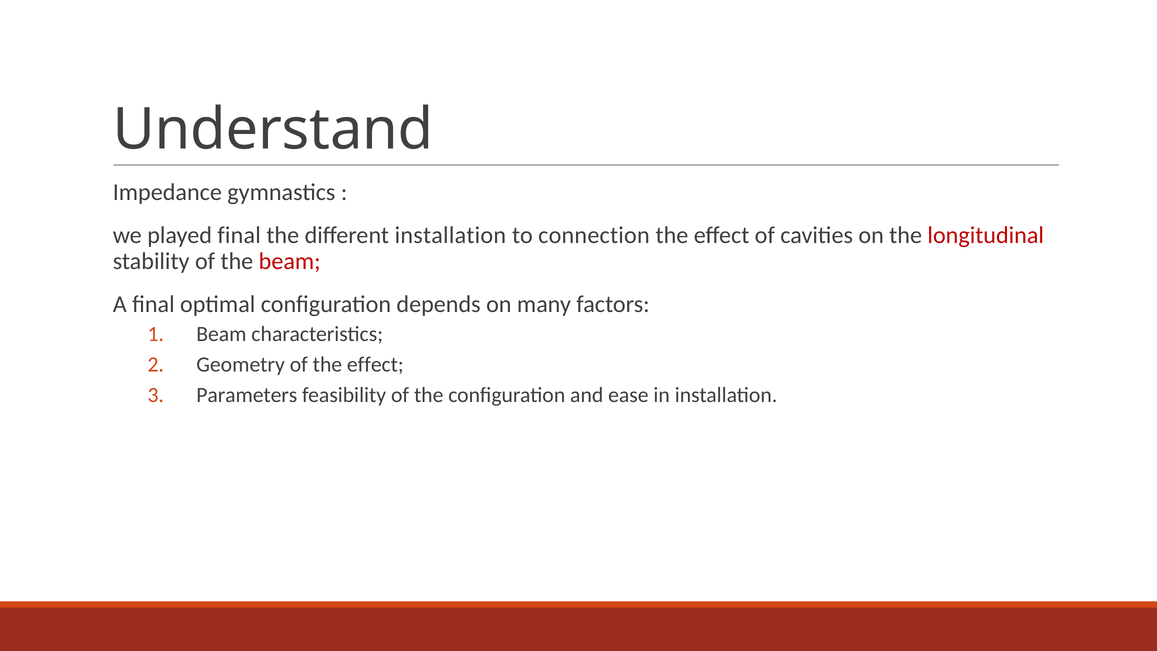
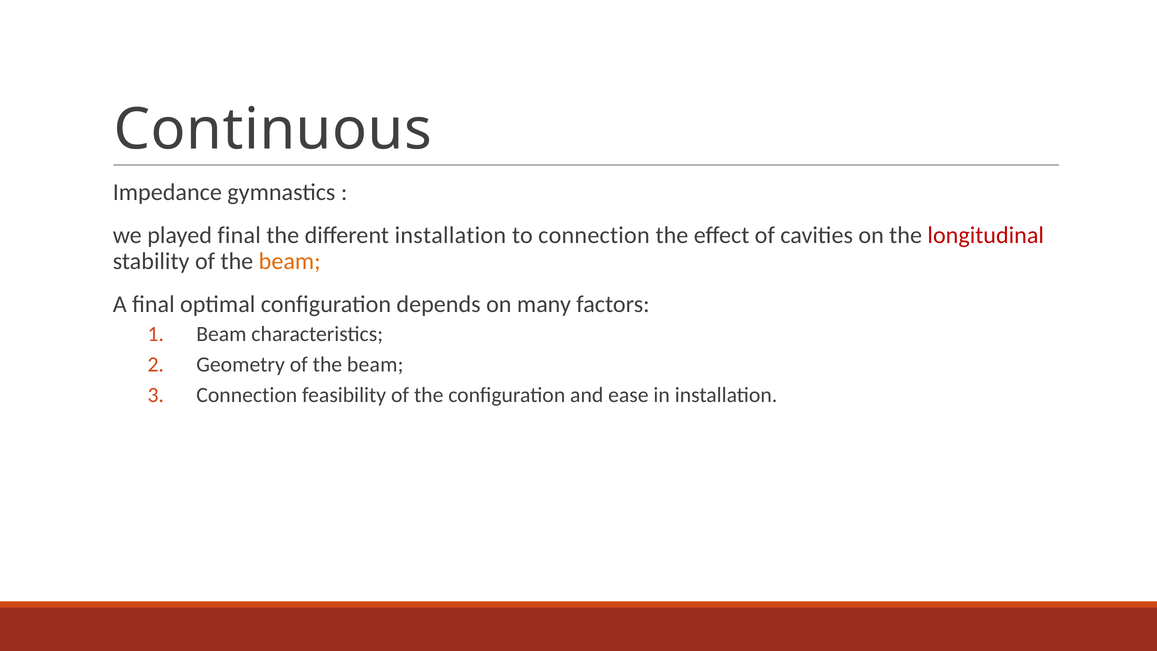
Understand: Understand -> Continuous (273, 130)
beam colour: red -> orange (290, 261)
Geometry of the effect: effect -> beam (375, 365)
Parameters: Parameters -> Connection (247, 395)
